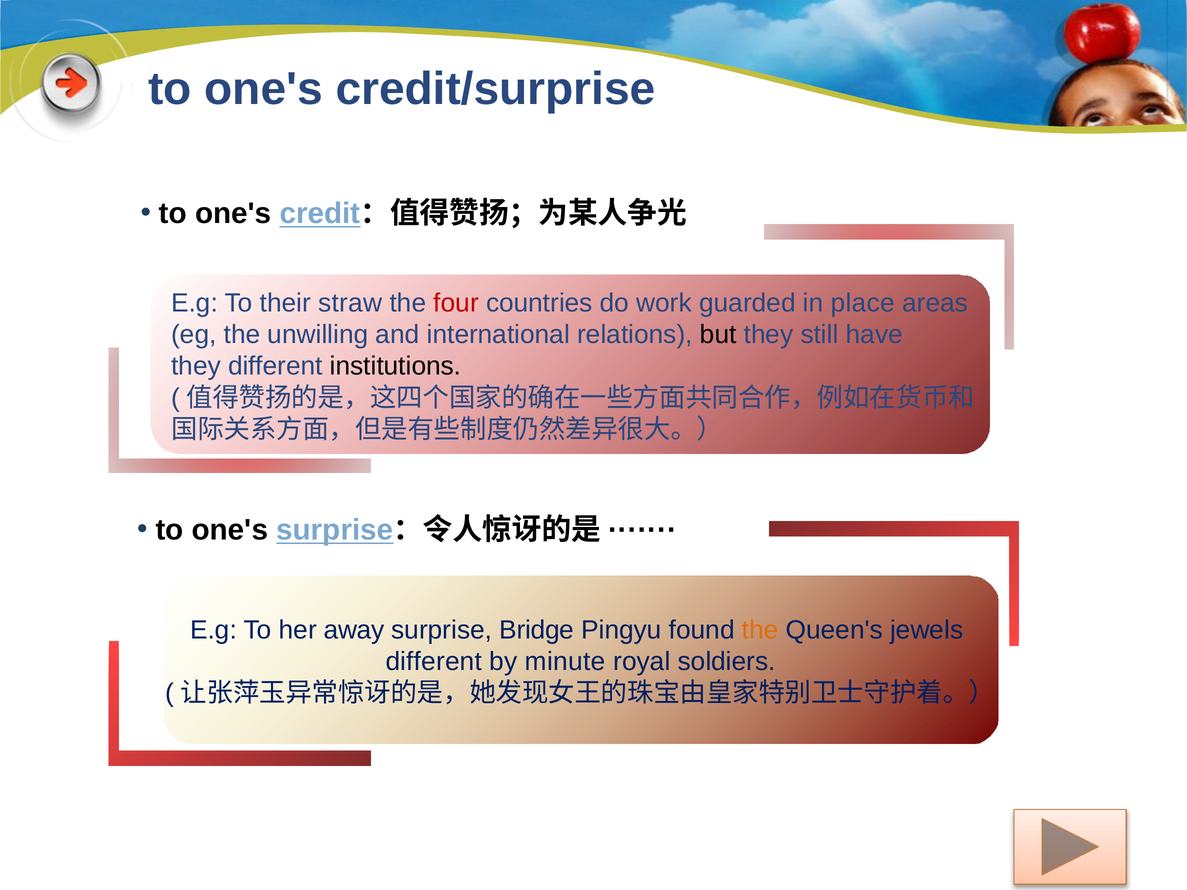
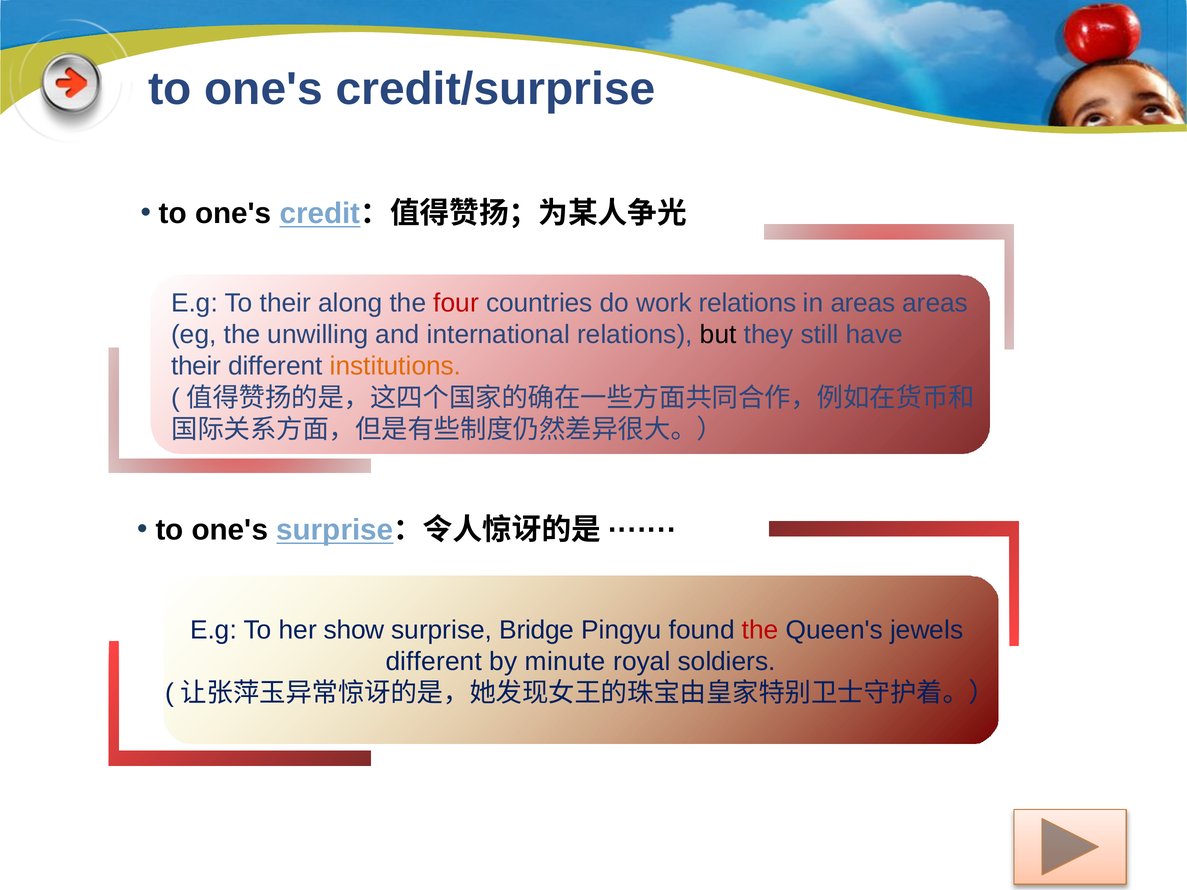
straw: straw -> along (350, 303)
work guarded: guarded -> relations (748, 303)
in place: place -> areas (863, 303)
they: they -> their (196, 366)
institutions colour: black -> orange (396, 366)
away: away -> show (354, 630)
the colour: orange -> red (760, 630)
